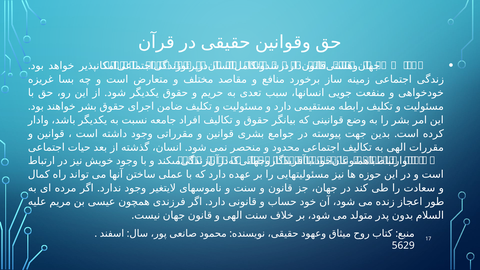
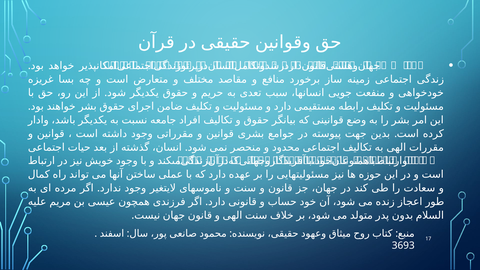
5629: 5629 -> 3693 (403, 245)
